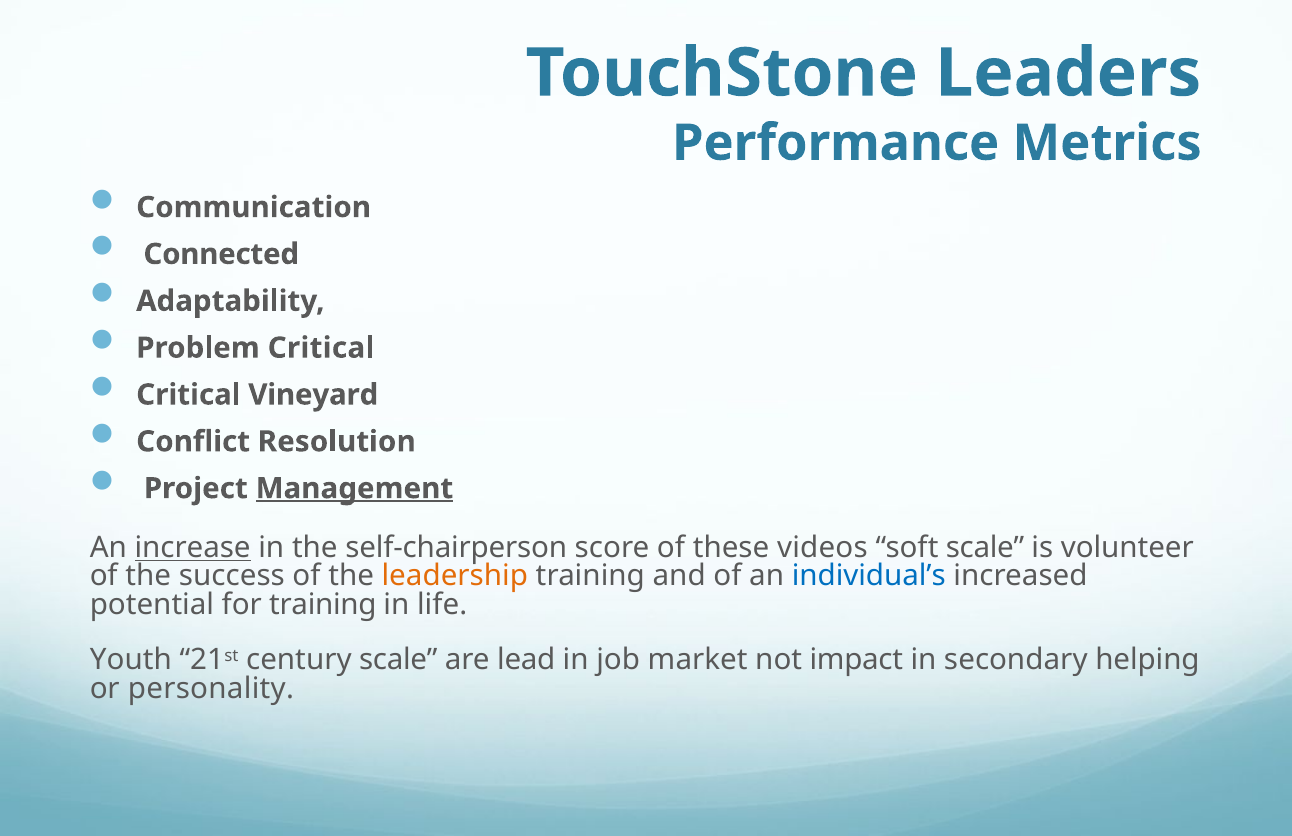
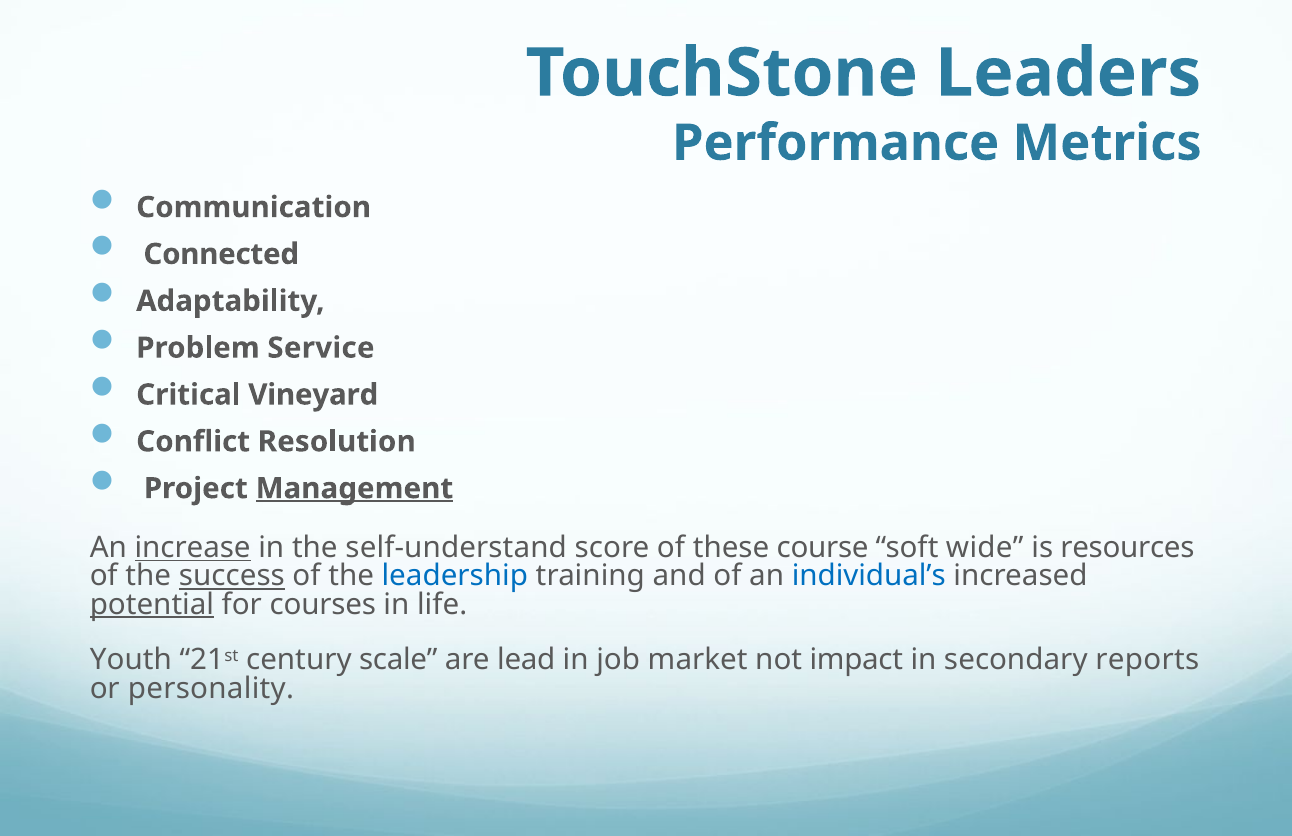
Problem Critical: Critical -> Service (321, 348)
self-chairperson: self-chairperson -> self-understand (456, 548)
videos: videos -> course (823, 548)
soft scale: scale -> wide (985, 548)
volunteer: volunteer -> resources (1127, 548)
success underline: none -> present (232, 576)
leadership colour: orange -> blue (455, 576)
potential underline: none -> present (152, 605)
for training: training -> courses (323, 605)
helping: helping -> reports (1147, 660)
